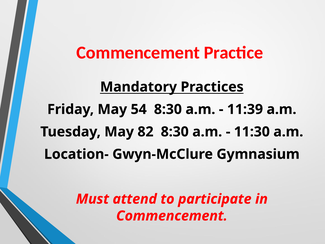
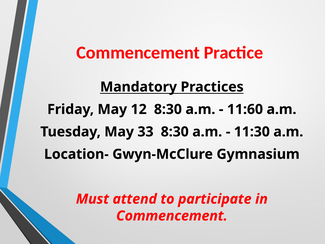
54: 54 -> 12 (139, 109)
11:39: 11:39 -> 11:60 (245, 109)
82: 82 -> 33 (146, 132)
